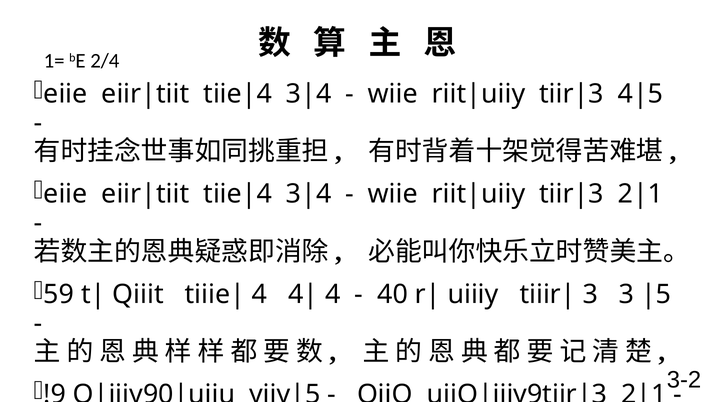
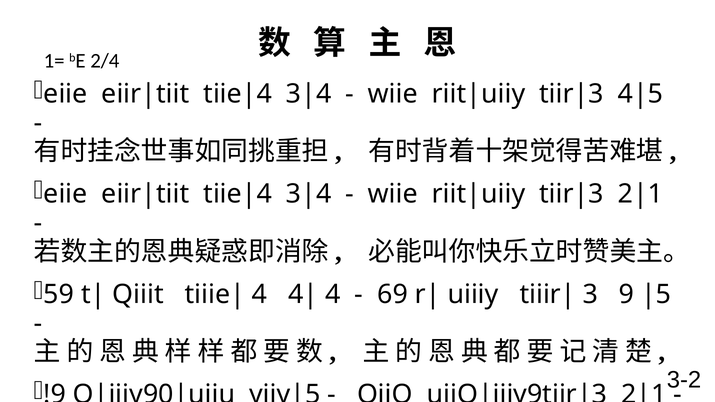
40: 40 -> 69 (393, 294)
3 3: 3 -> 9 (627, 294)
